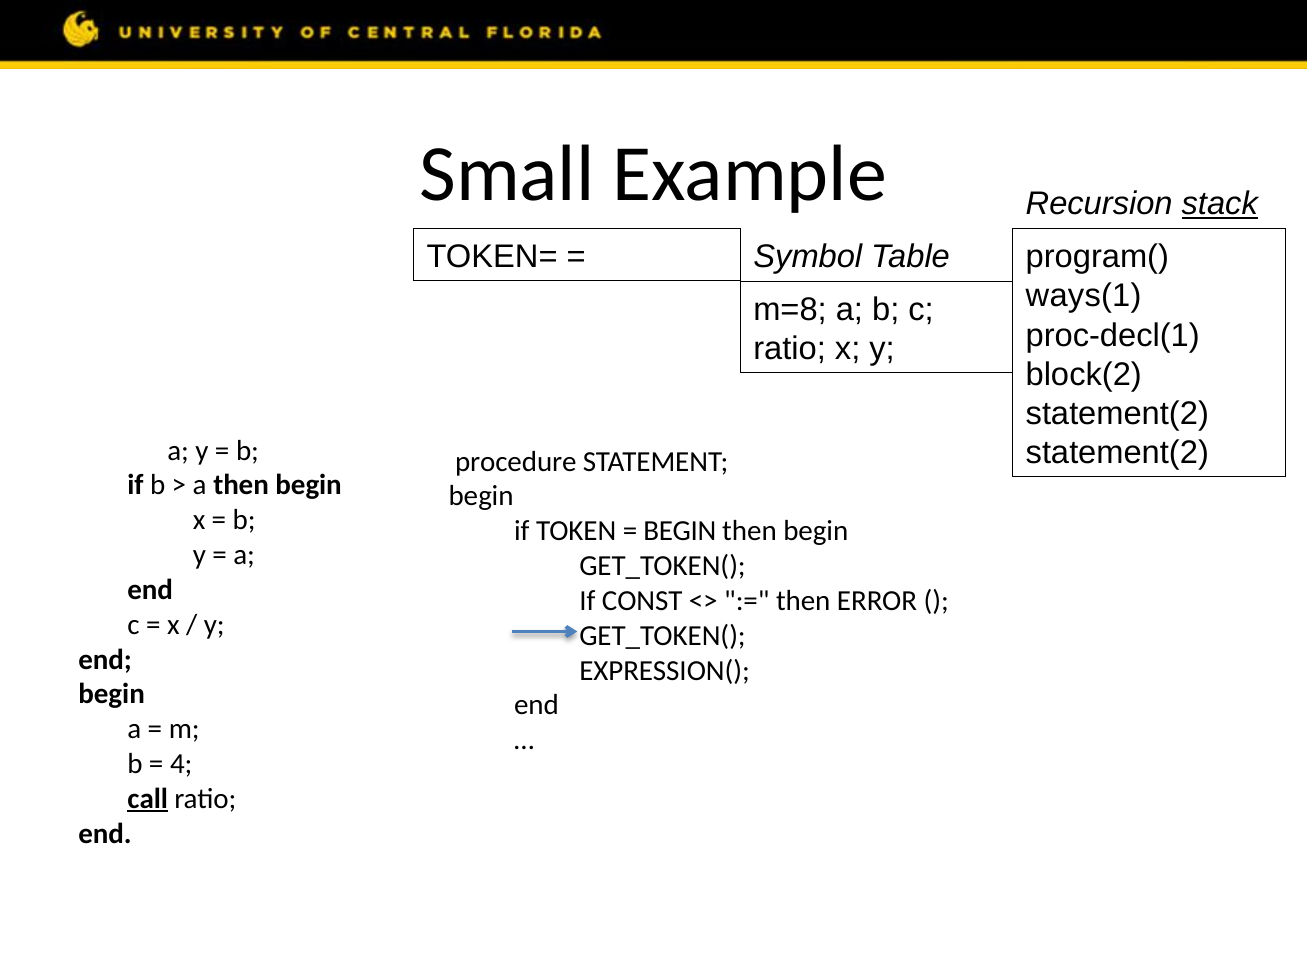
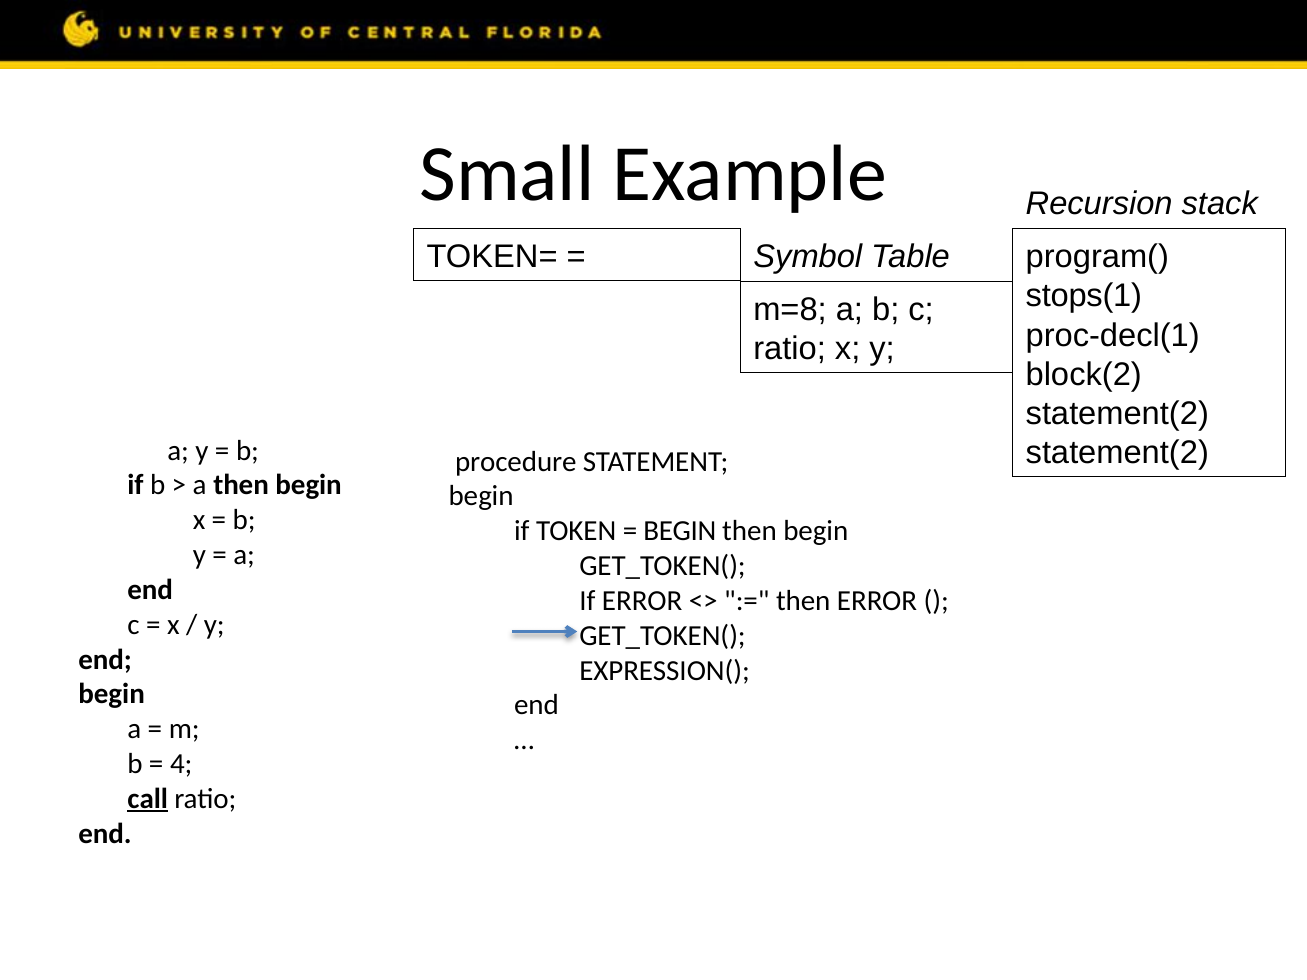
stack underline: present -> none (1220, 204)
ways(1: ways(1 -> stops(1 (1084, 296)
If CONST: CONST -> ERROR (642, 601)
